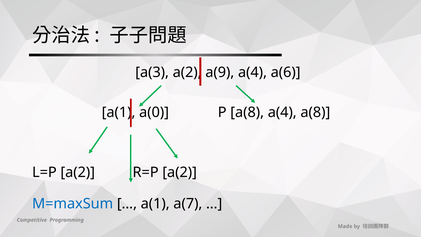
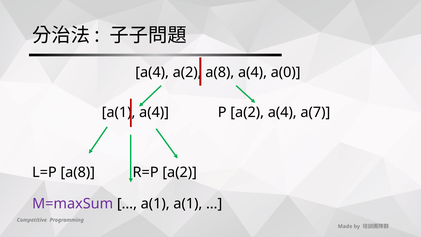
a(3: a(3 -> a(4 (152, 72)
a(9: a(9 -> a(8 (220, 72)
a(6: a(6 -> a(0 (286, 72)
a(0: a(0 -> a(4 (154, 112)
P a(8: a(8 -> a(2 (247, 112)
a(4 a(8: a(8 -> a(7 (315, 112)
L=P a(2: a(2 -> a(8 (78, 172)
M=maxSum colour: blue -> purple (73, 204)
a(1 a(7: a(7 -> a(1 (188, 204)
